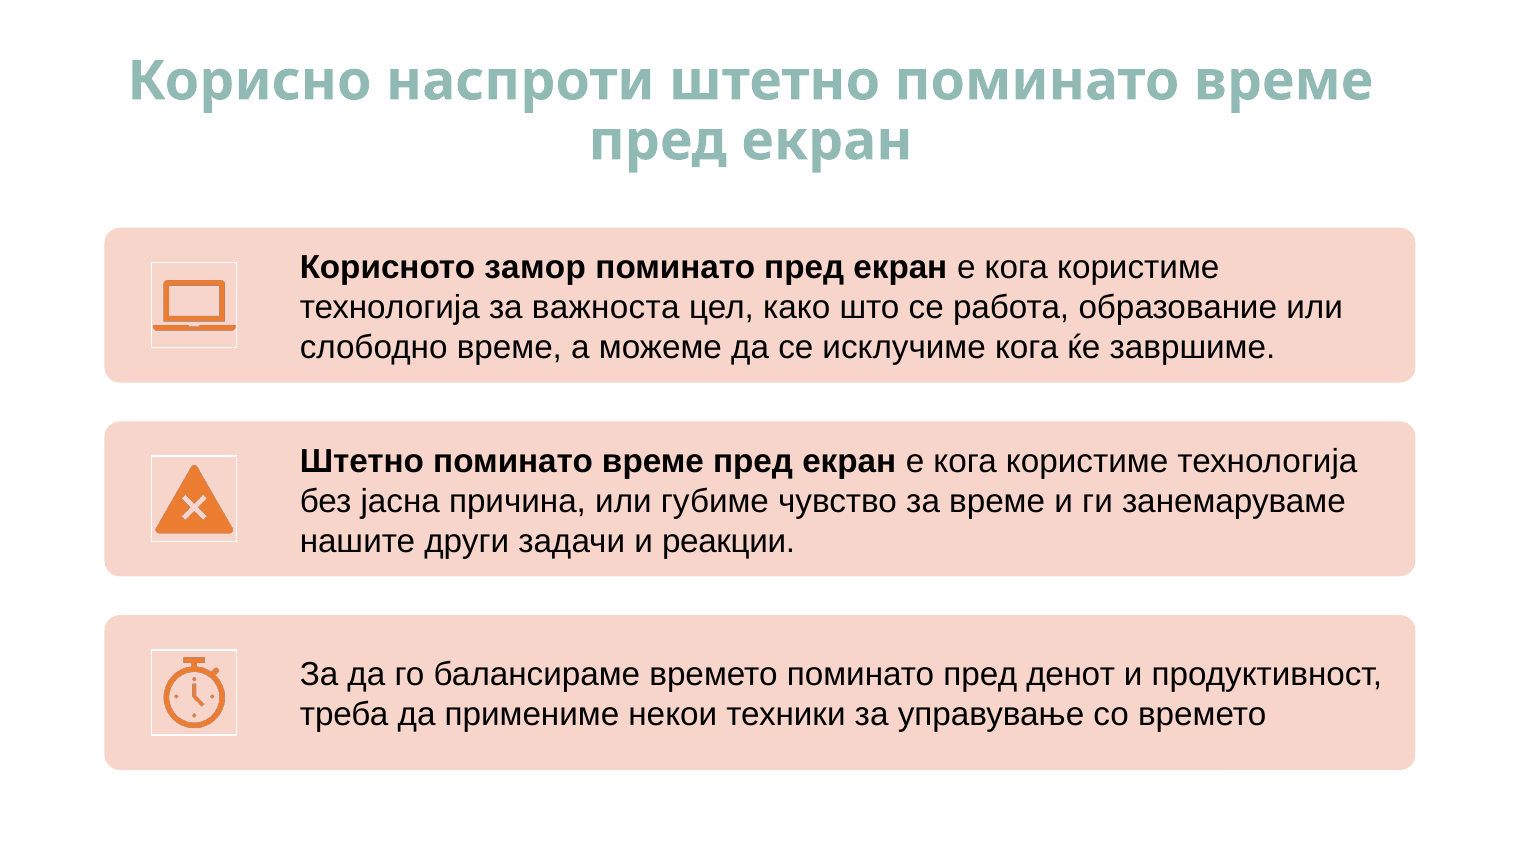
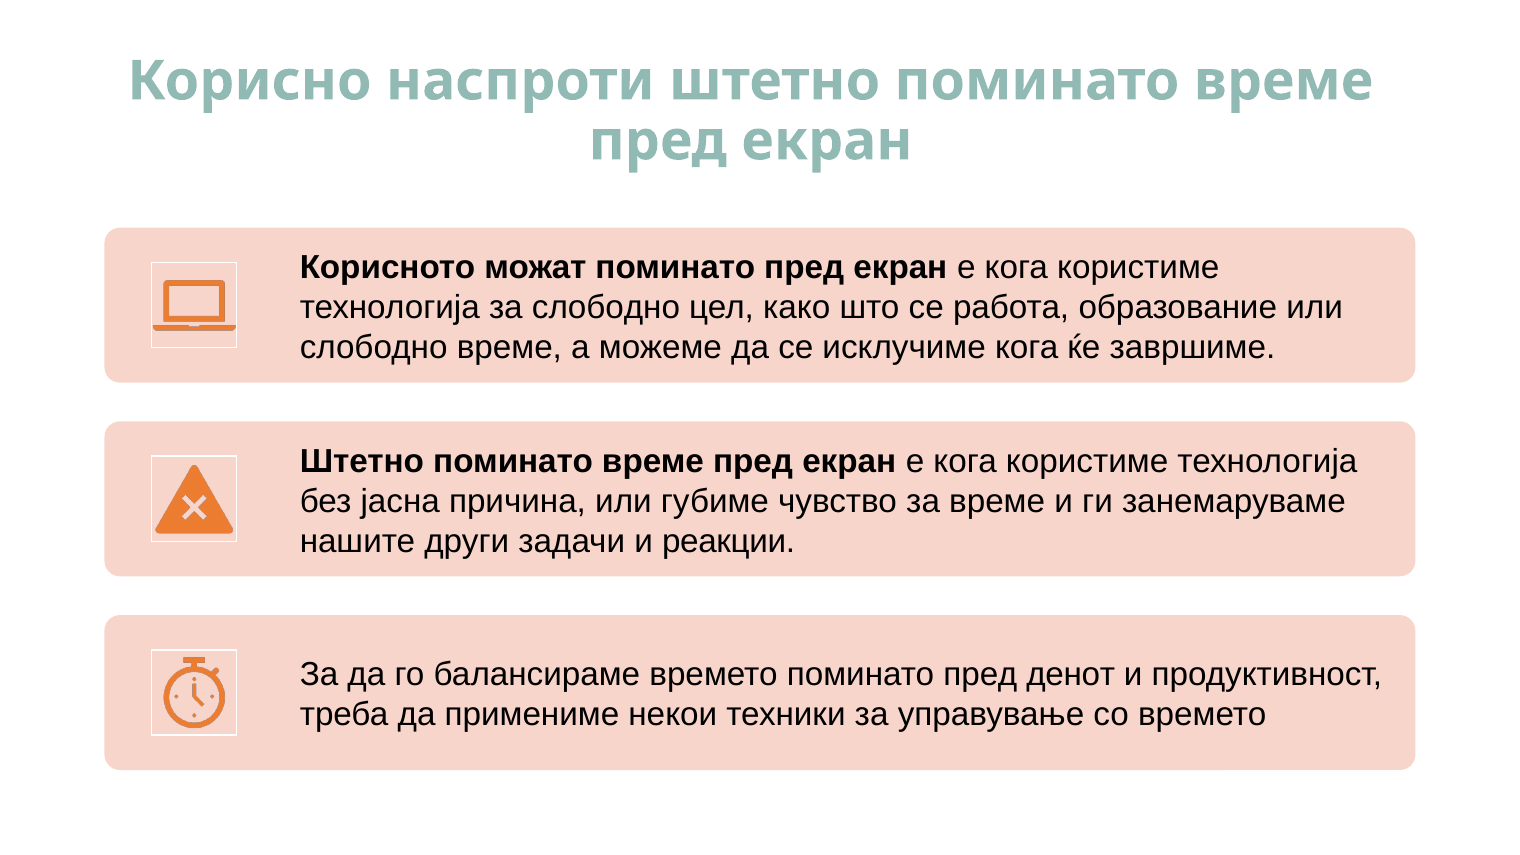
замор: замор -> можат (535, 268)
за важноста: важноста -> слободно (606, 308)
